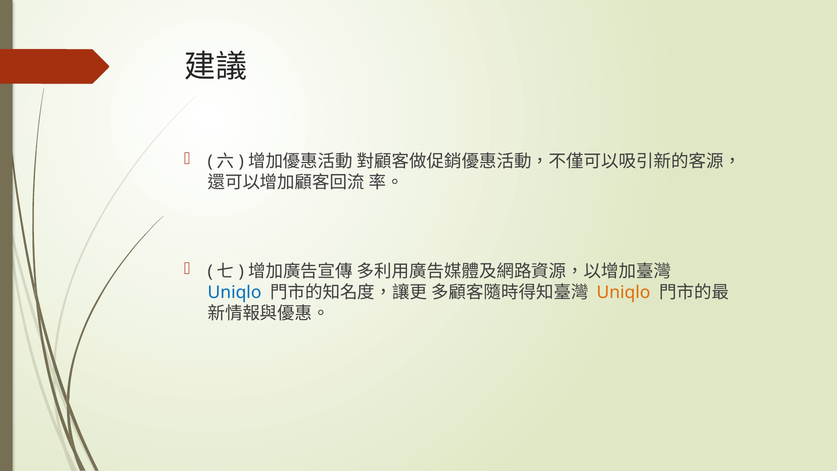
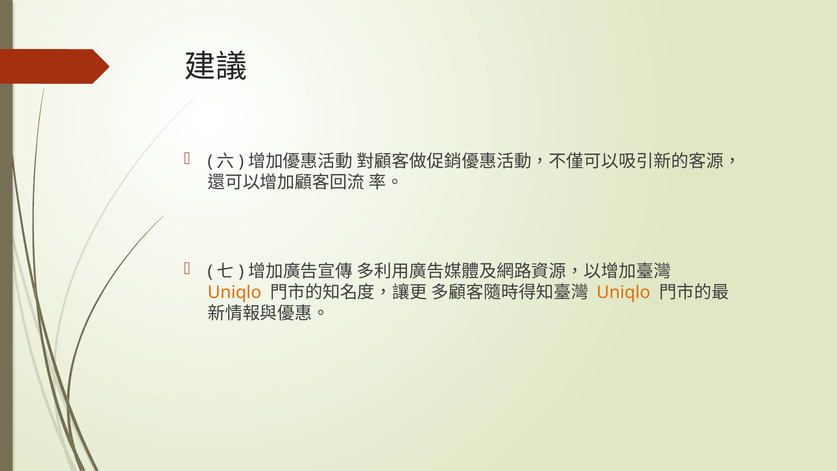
Uniqlo colour: blue -> orange (235, 292)
